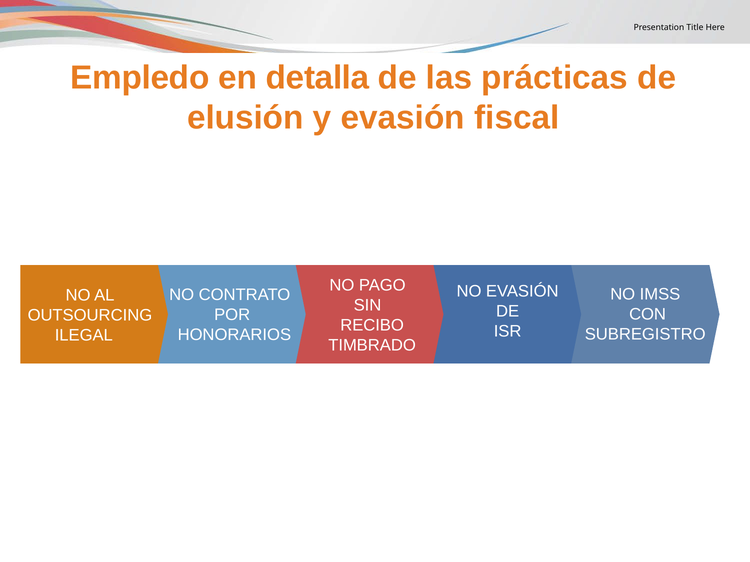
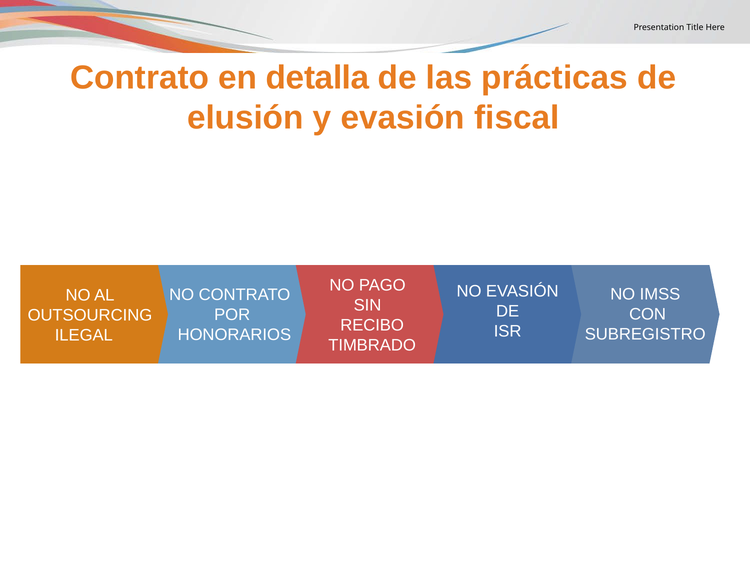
Empledo: Empledo -> Contrato (140, 78)
